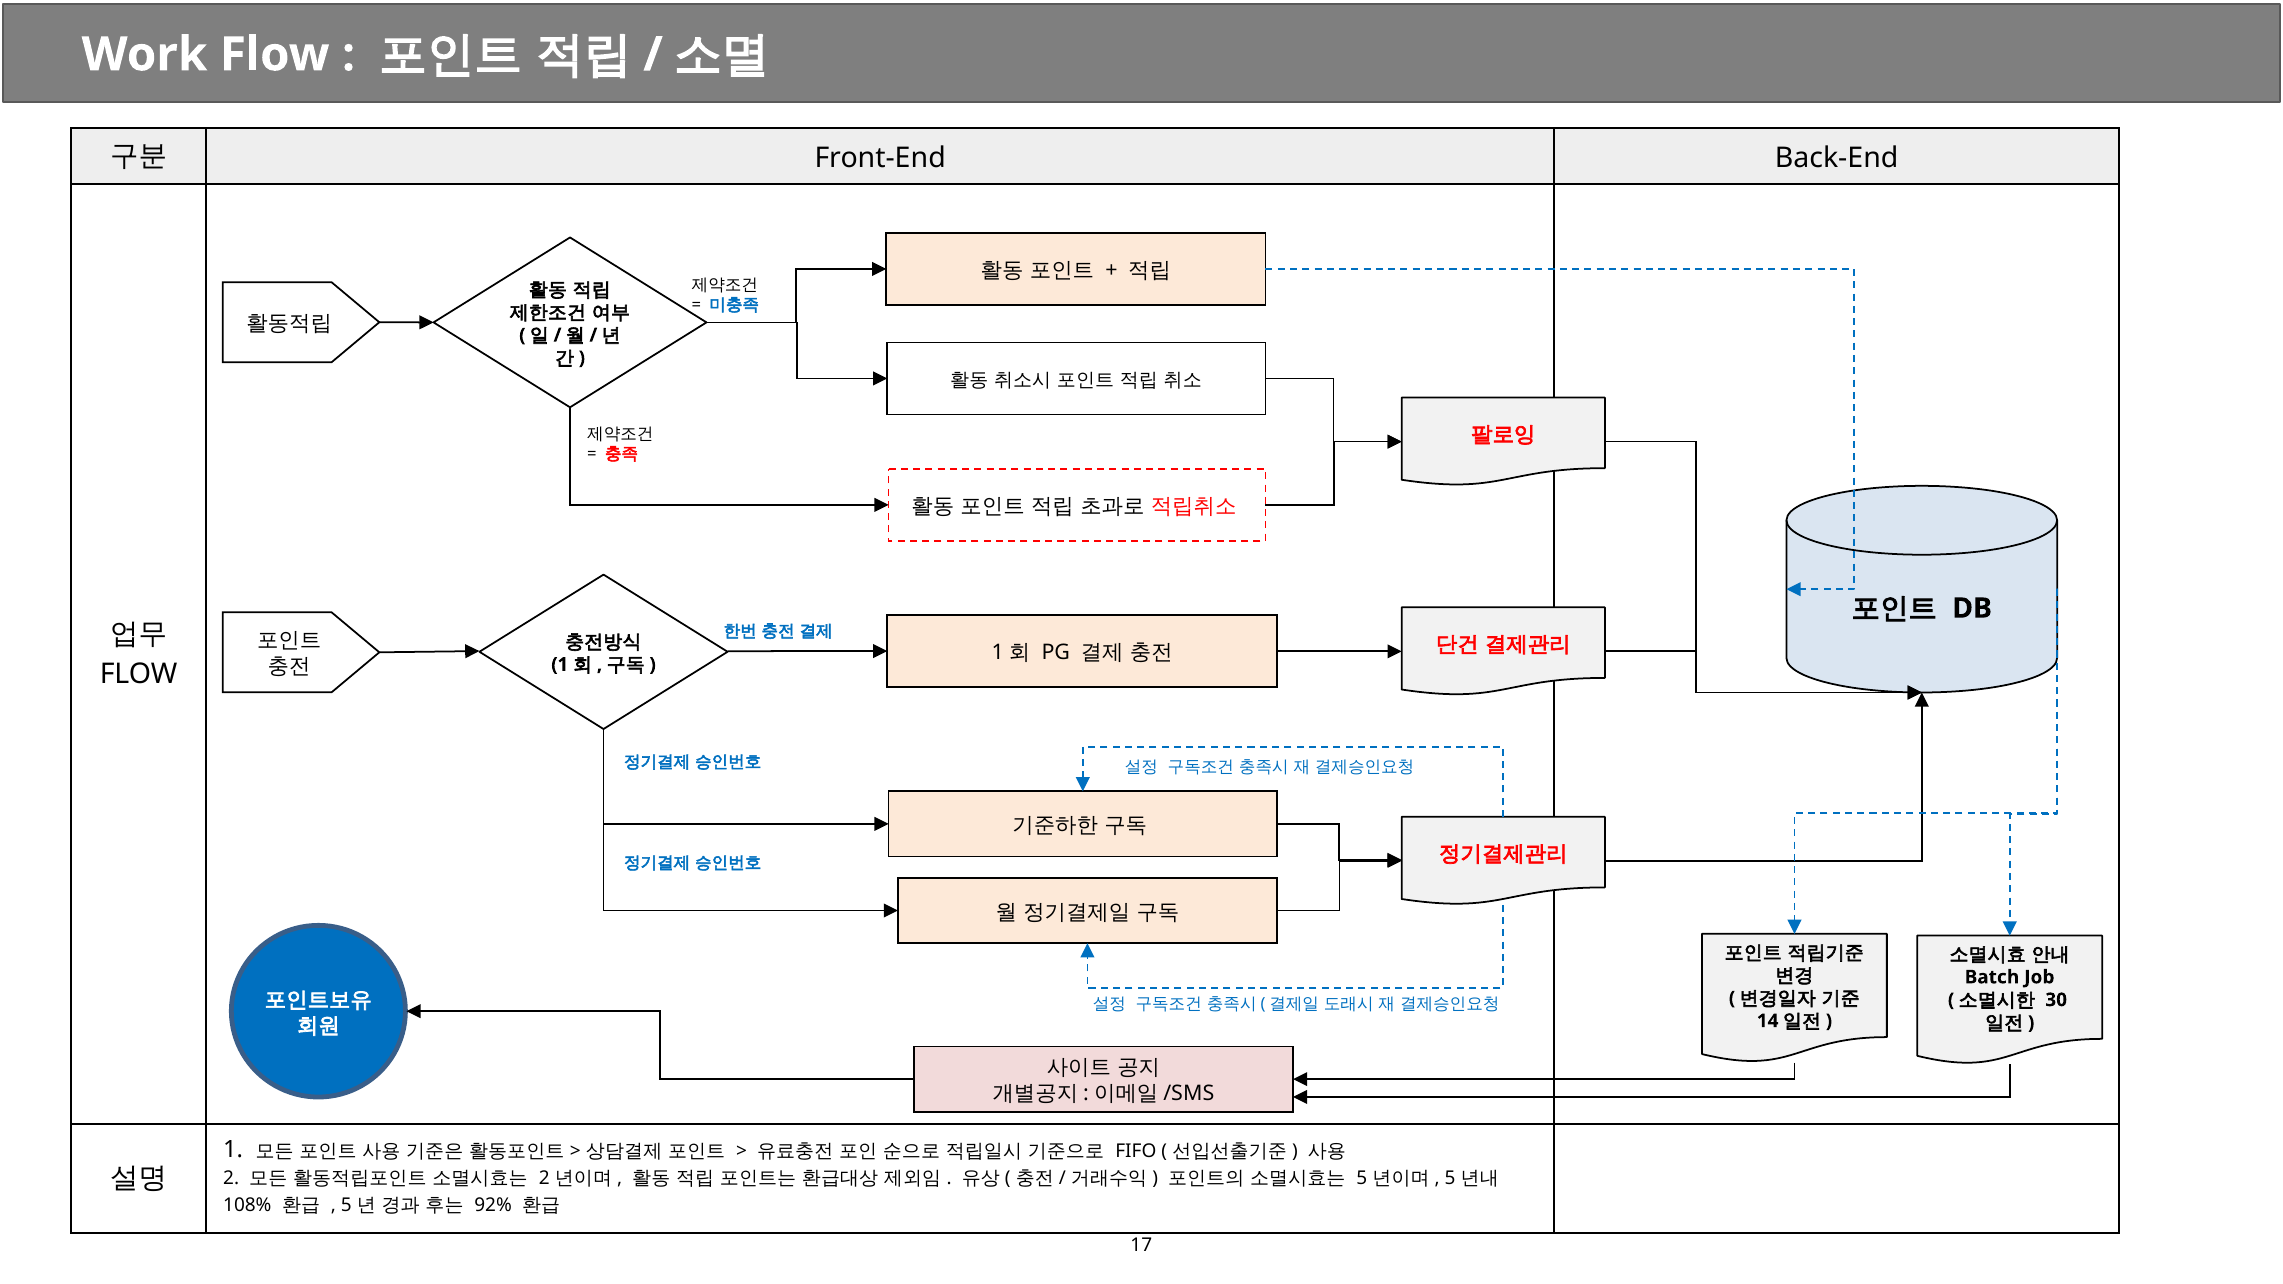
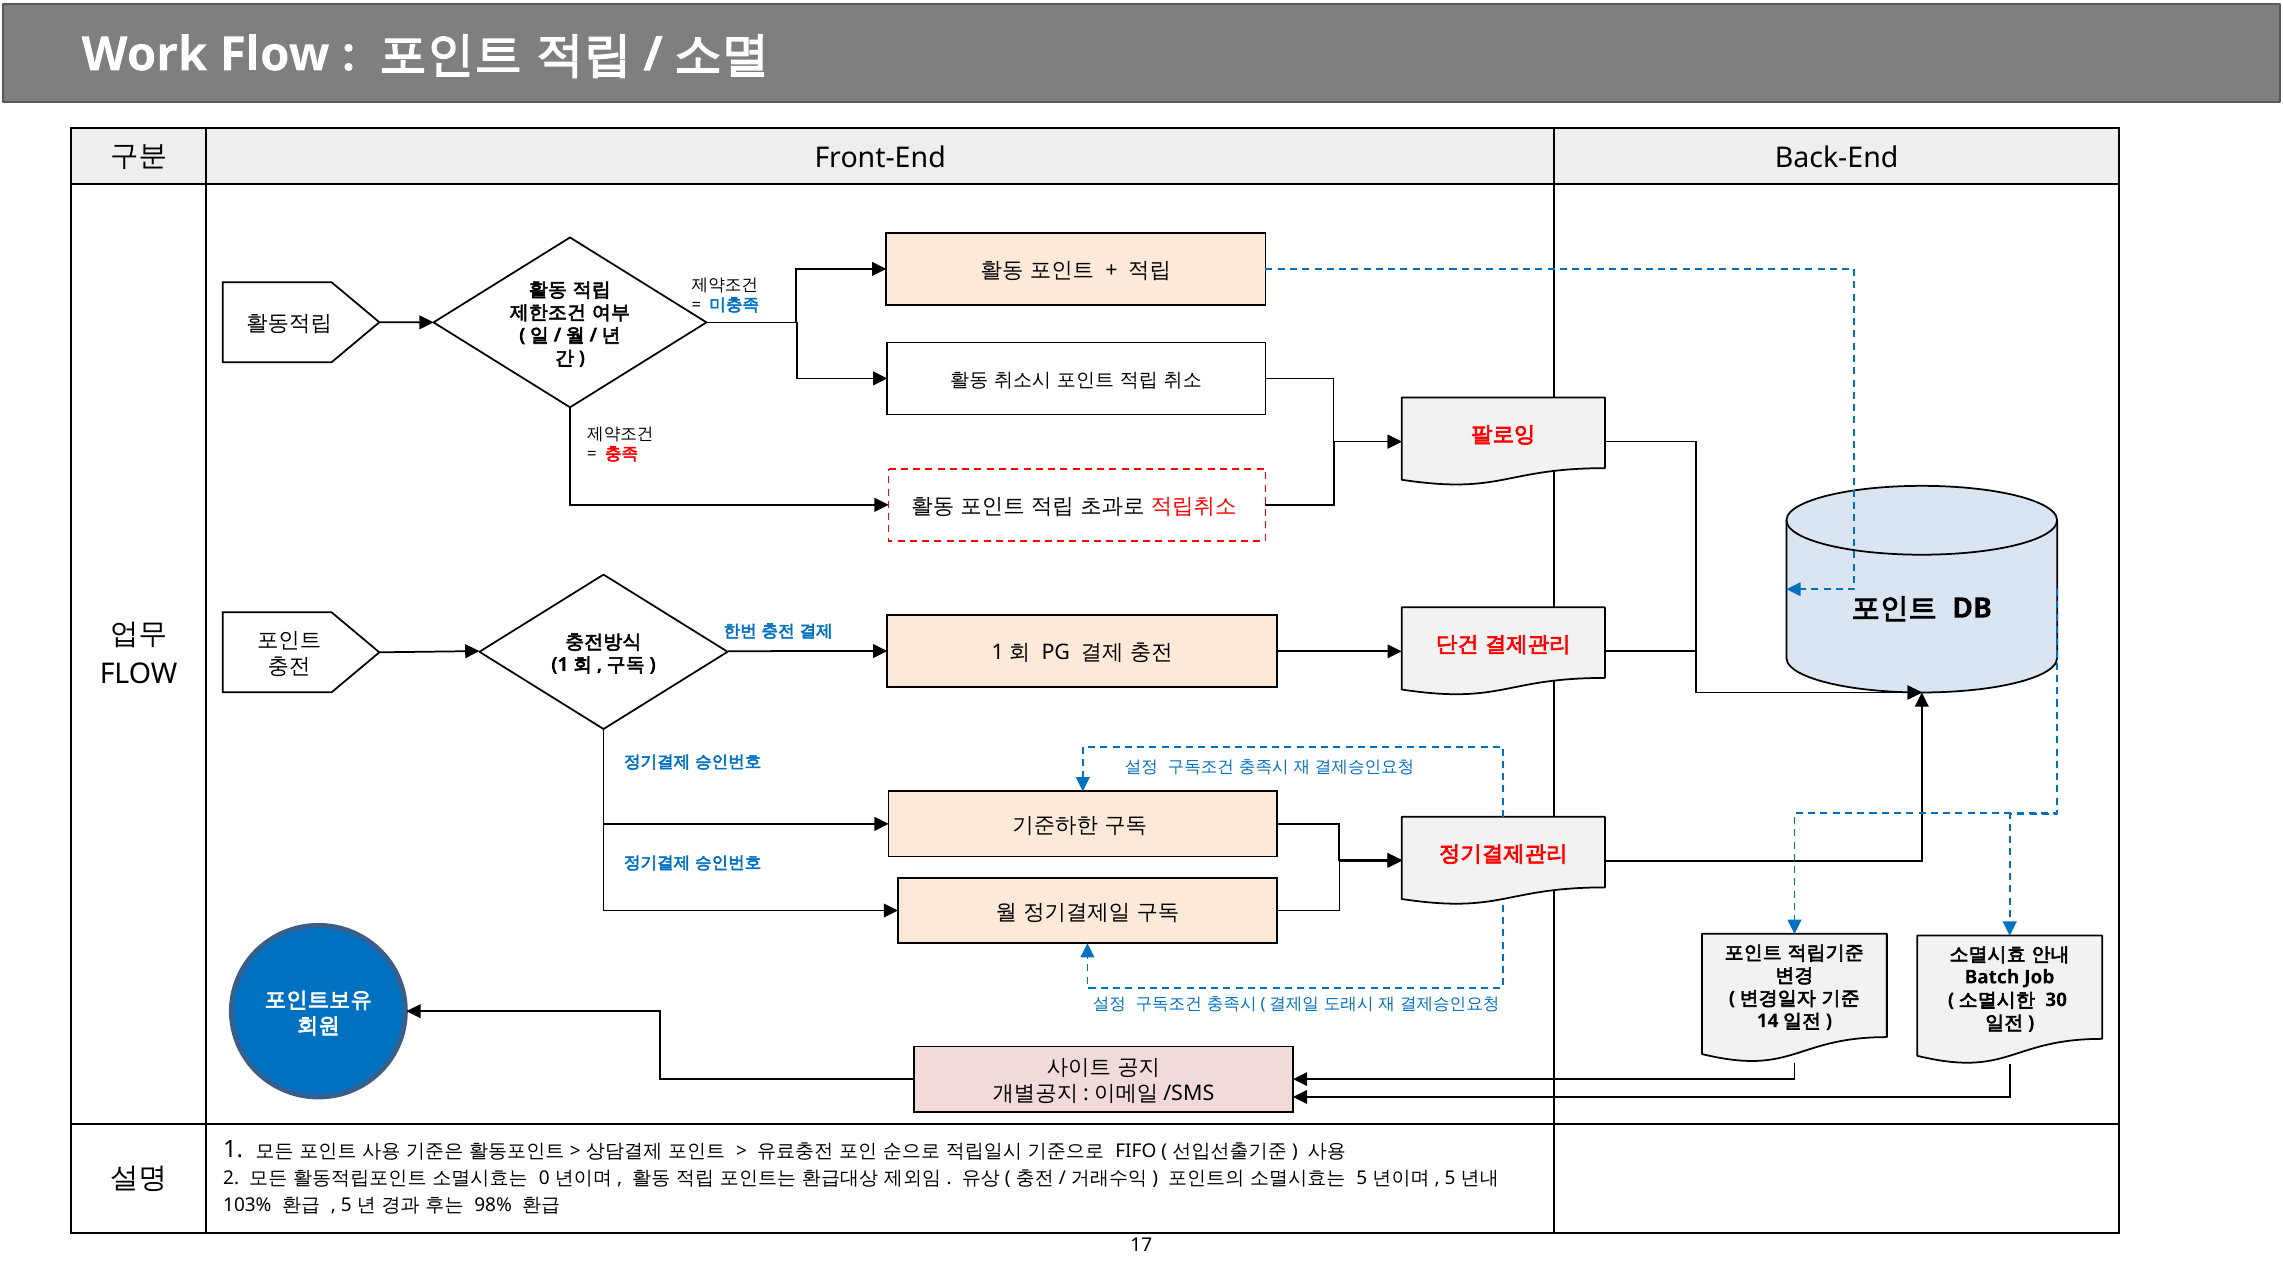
2: 2 -> 0 (544, 1179)
108%: 108% -> 103% (247, 1205)
92%: 92% -> 98% (493, 1205)
